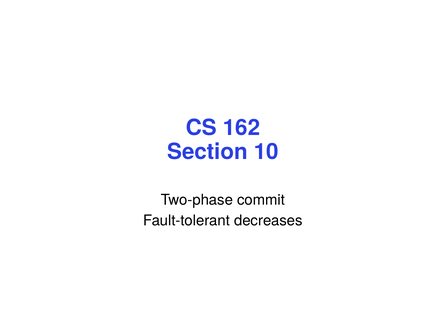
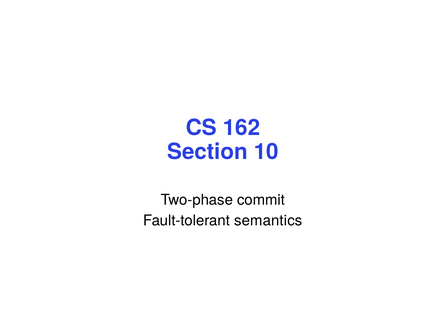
decreases: decreases -> semantics (268, 220)
